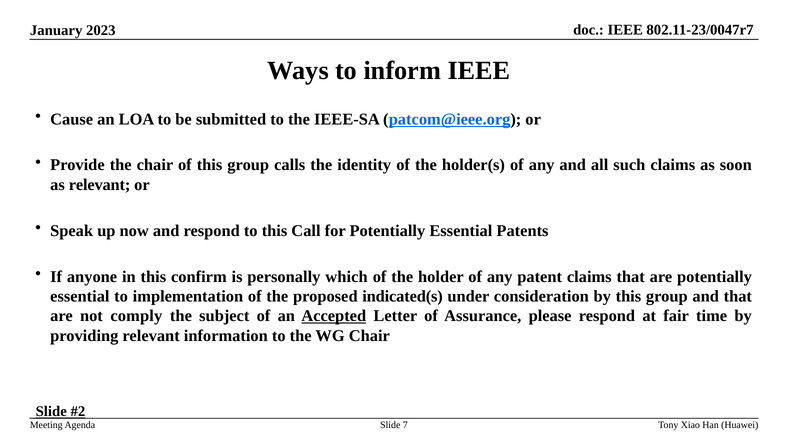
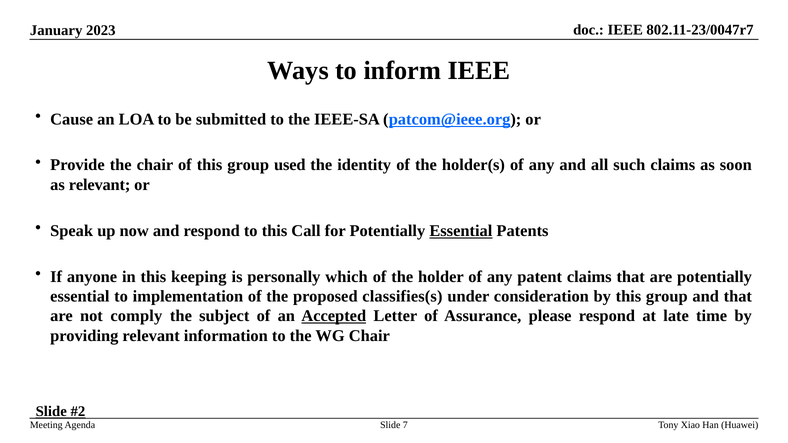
calls: calls -> used (290, 165)
Essential underline: none -> present (461, 231)
confirm: confirm -> keeping (199, 277)
indicated(s: indicated(s -> classifies(s (402, 297)
fair: fair -> late (676, 316)
